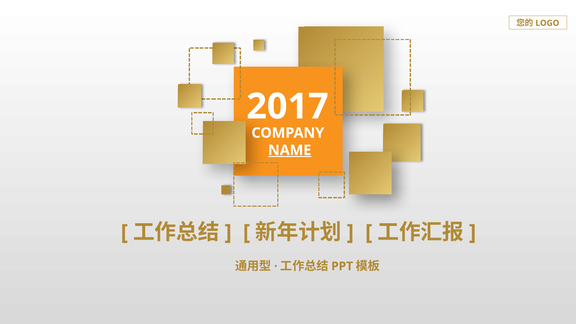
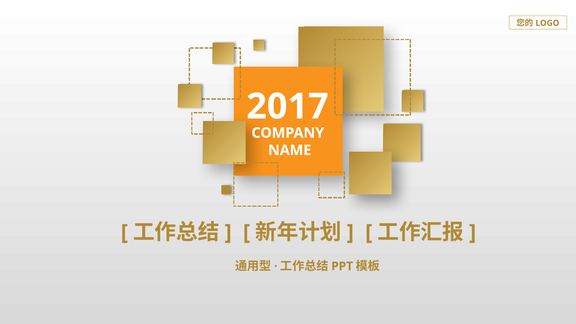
NAME underline: present -> none (290, 150)
